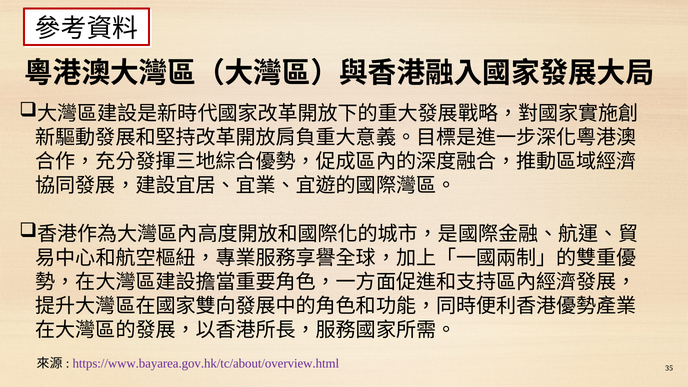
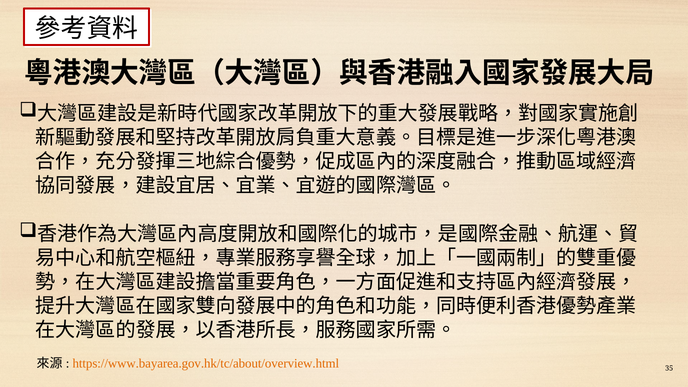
https://www.bayarea.gov.hk/tc/about/overview.html colour: purple -> orange (206, 363)
